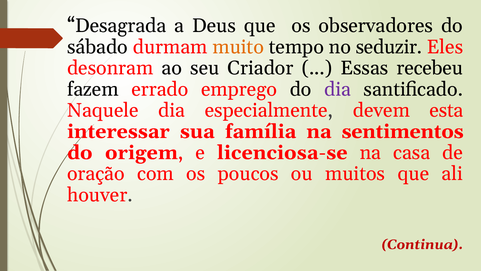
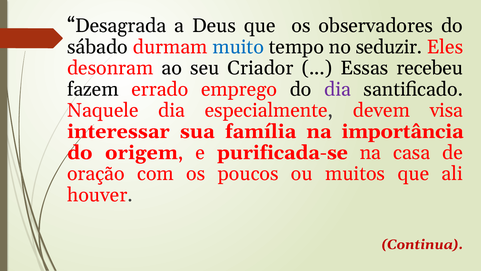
muito colour: orange -> blue (238, 47)
esta: esta -> visa (446, 110)
sentimentos: sentimentos -> importância (403, 131)
licenciosa-se: licenciosa-se -> purificada-se (282, 152)
